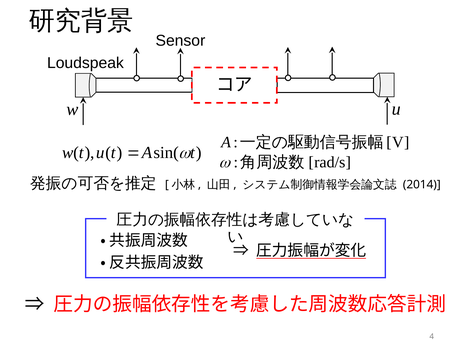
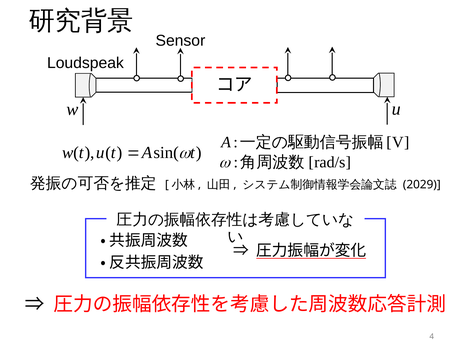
2014: 2014 -> 2029 (422, 185)
